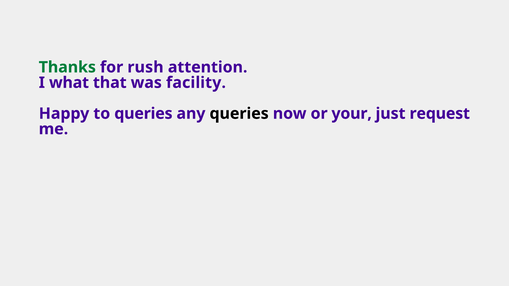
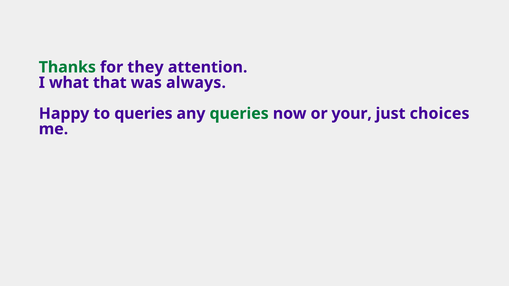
rush: rush -> they (145, 67)
facility: facility -> always (196, 83)
queries colour: black -> green (239, 114)
request: request -> choices (440, 114)
